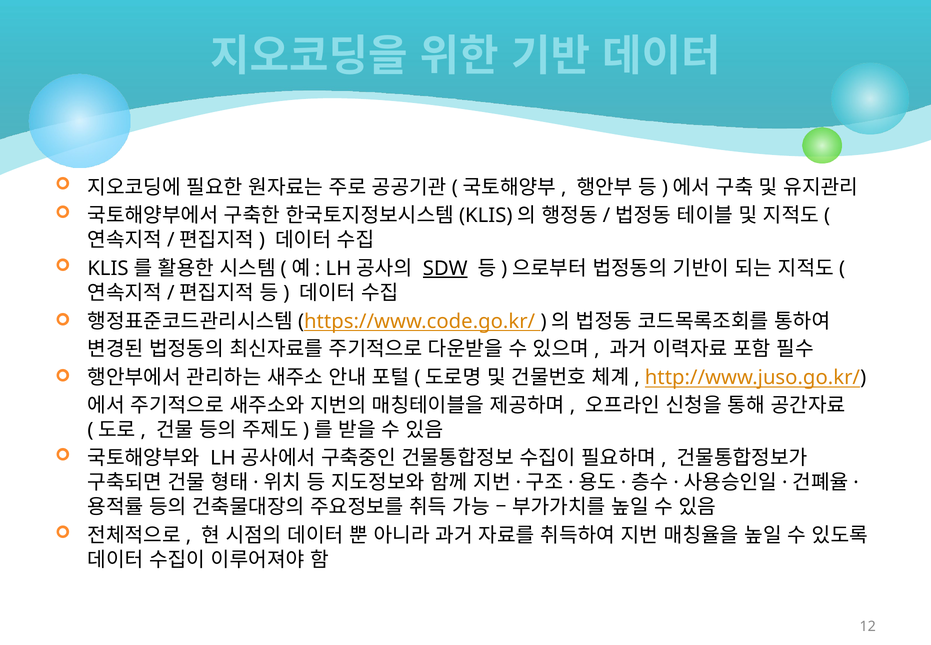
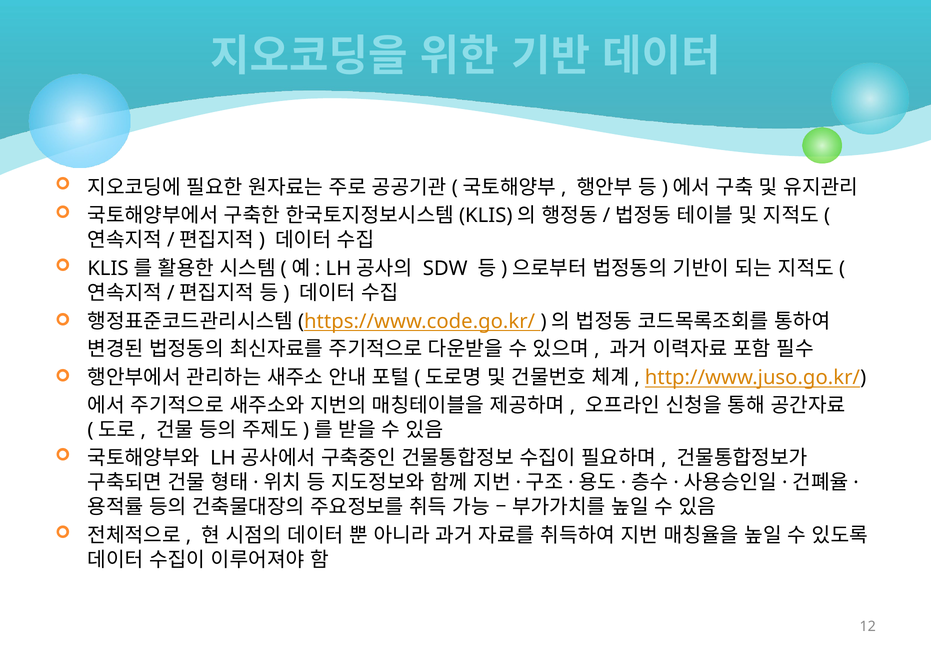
SDW underline: present -> none (445, 268)
